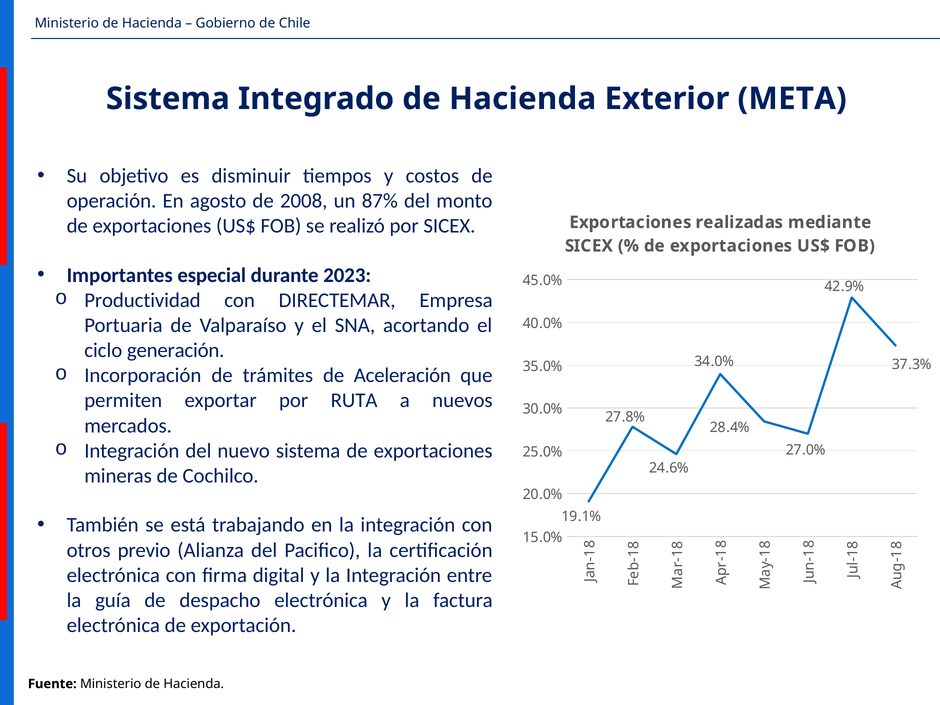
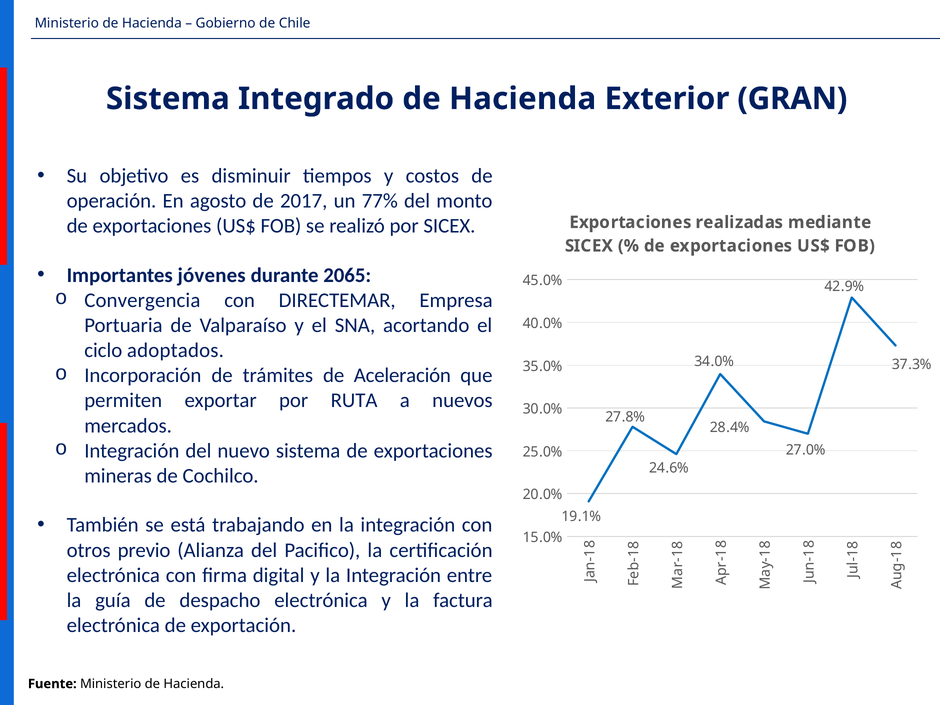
META: META -> GRAN (792, 99)
2008: 2008 -> 2017 (304, 201)
87%: 87% -> 77% (380, 201)
especial: especial -> jóvenes (212, 275)
2023: 2023 -> 2065 (347, 275)
Productividad: Productividad -> Convergencia (142, 300)
generación: generación -> adoptados (175, 350)
